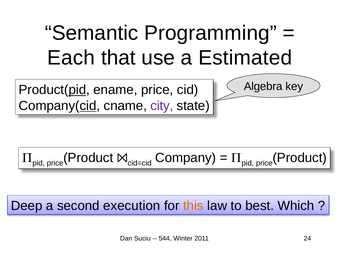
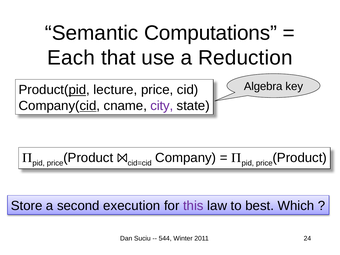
Programming: Programming -> Computations (211, 33)
Estimated: Estimated -> Reduction (245, 58)
ename: ename -> lecture (115, 90)
Deep: Deep -> Store (27, 206)
this colour: orange -> purple (193, 206)
